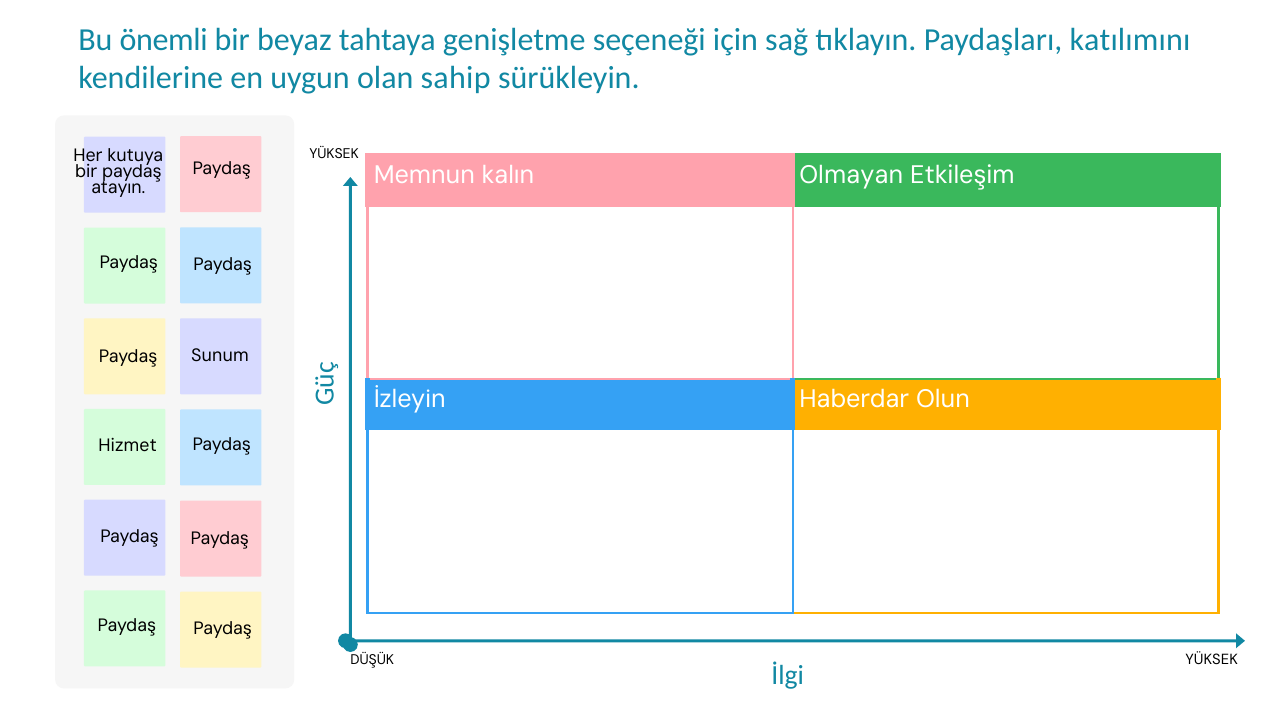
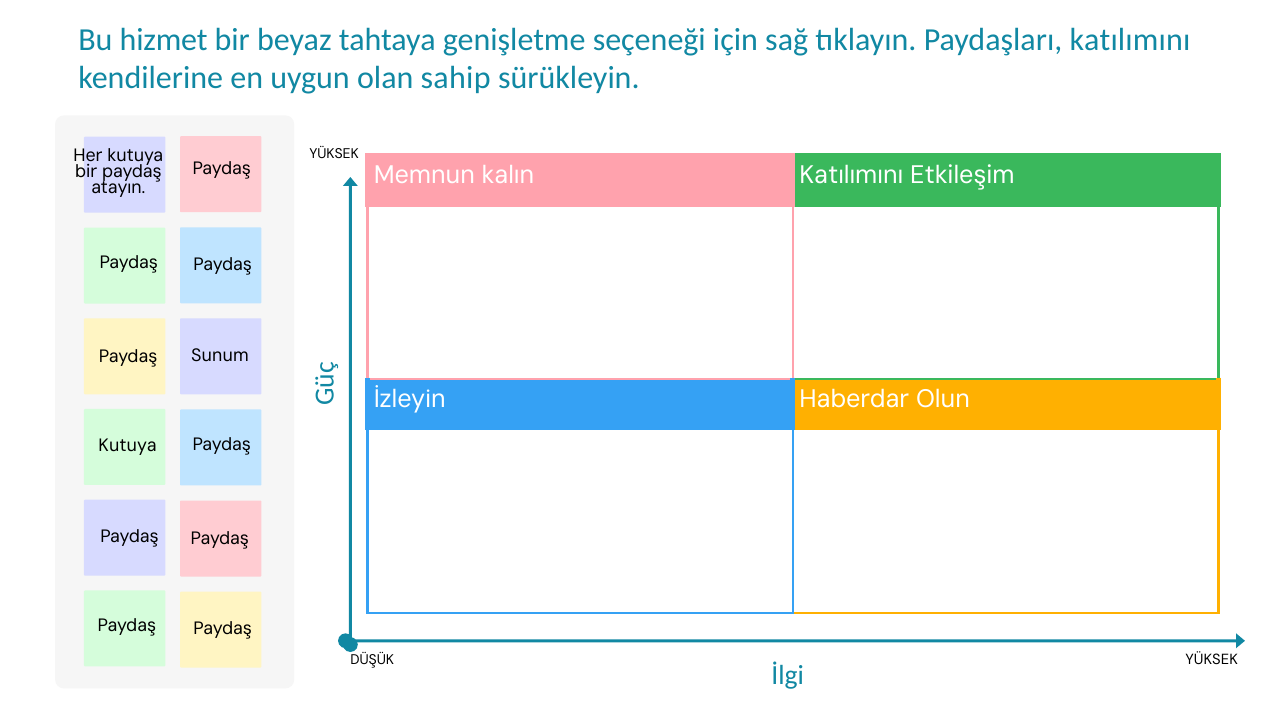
önemli: önemli -> hizmet (164, 40)
kalın Olmayan: Olmayan -> Katılımını (851, 175)
Hizmet: Hizmet -> Kutuya (128, 446)
